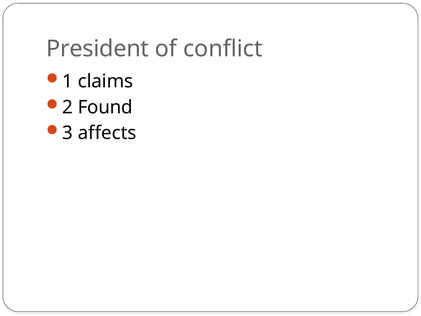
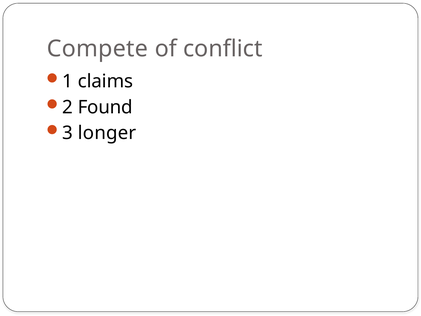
President: President -> Compete (97, 49)
affects: affects -> longer (107, 133)
